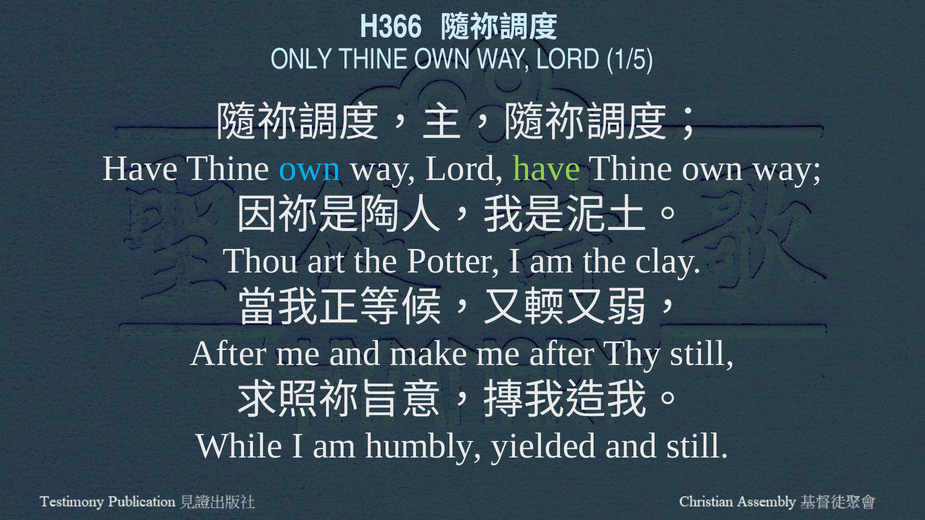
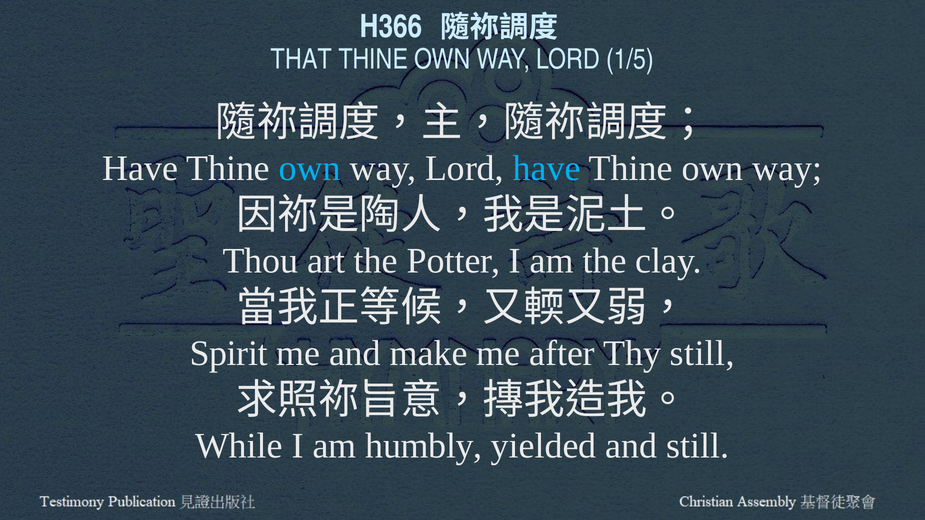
ONLY: ONLY -> THAT (301, 60)
have colour: light green -> light blue (547, 169)
After: After -> Spirit (229, 354)
